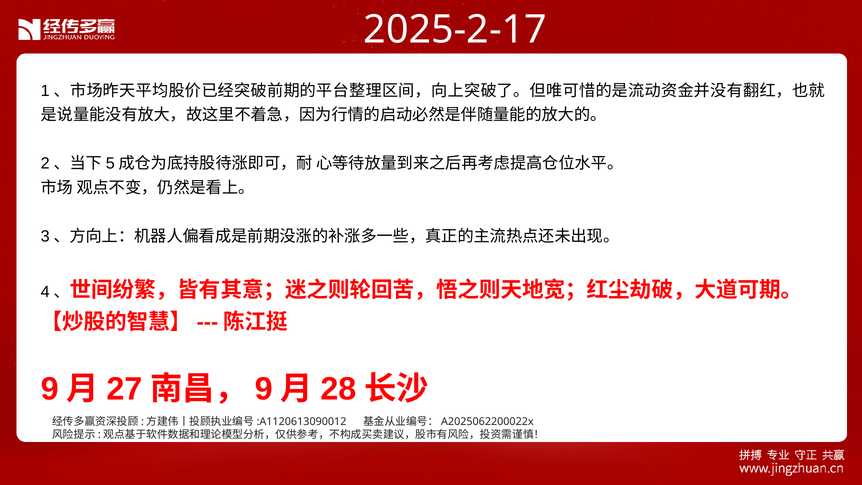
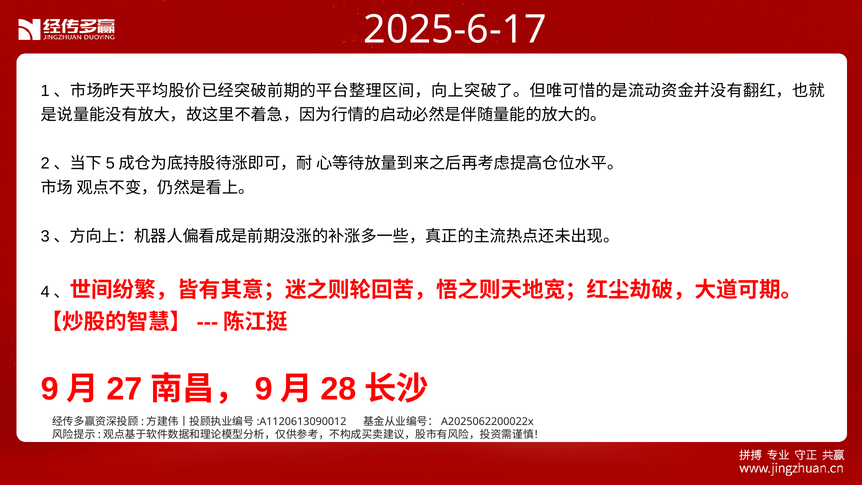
2025-2-17: 2025-2-17 -> 2025-6-17 (455, 30)
